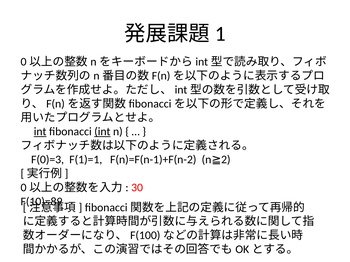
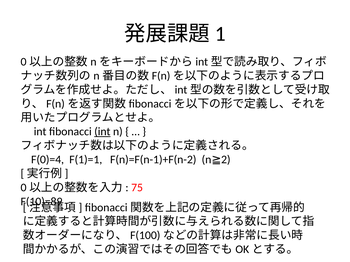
int underline: present -> none (40, 132)
F(0)=3: F(0)=3 -> F(0)=4 (48, 160)
30: 30 -> 75 (137, 188)
